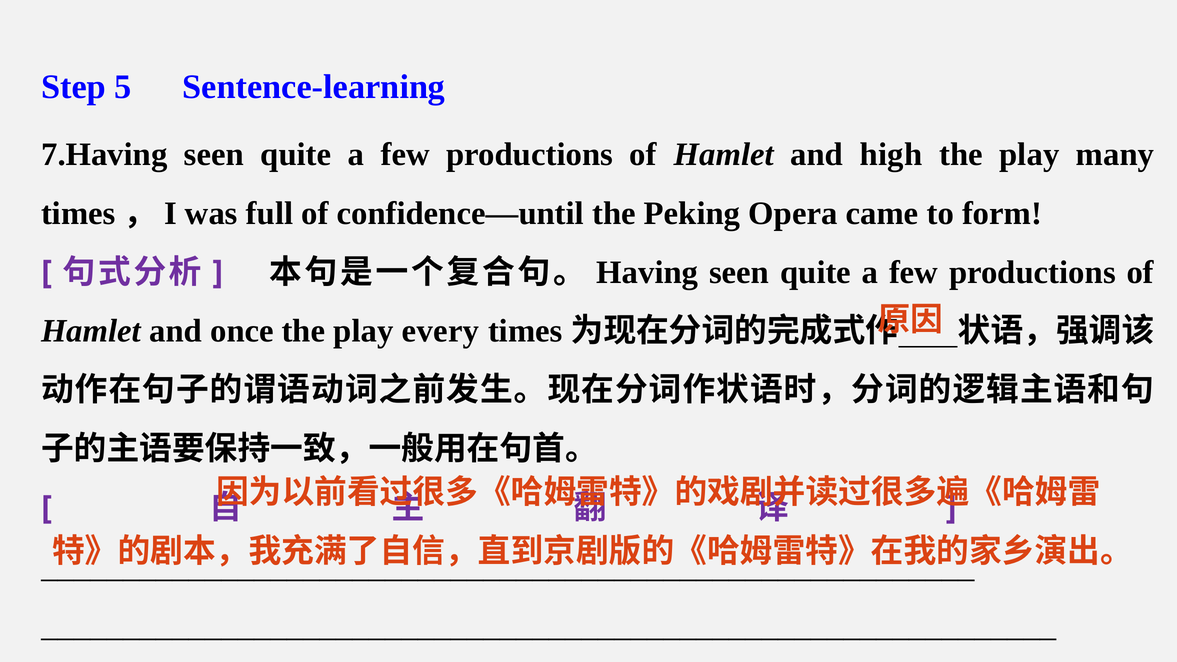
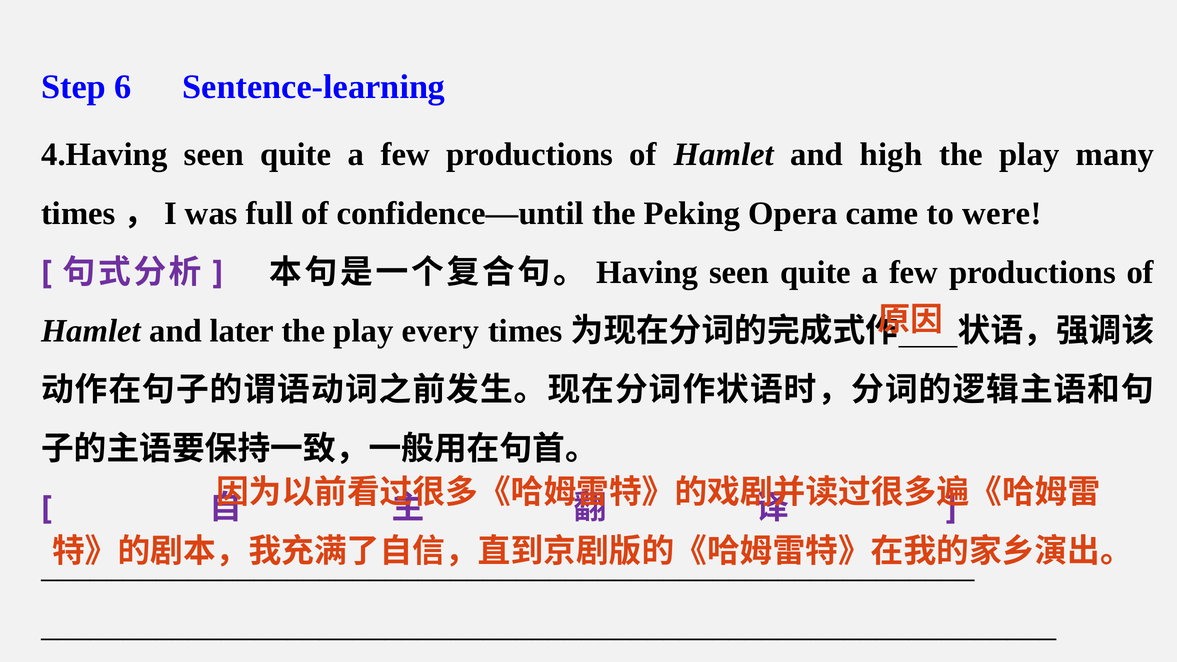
5: 5 -> 6 (123, 87)
7.Having: 7.Having -> 4.Having (104, 155)
form: form -> were (1002, 214)
once: once -> later (242, 331)
